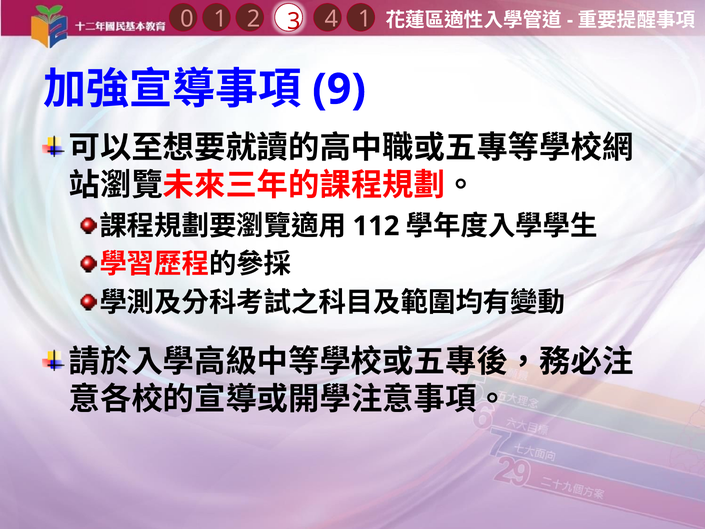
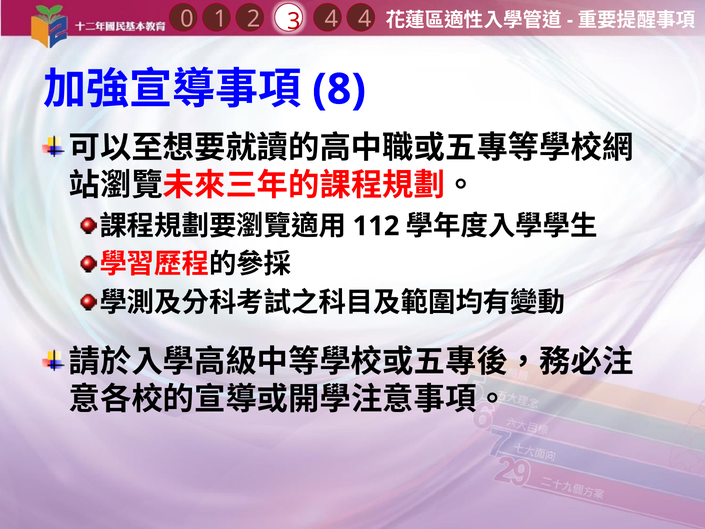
4 1: 1 -> 4 (365, 19)
9: 9 -> 8 (339, 89)
